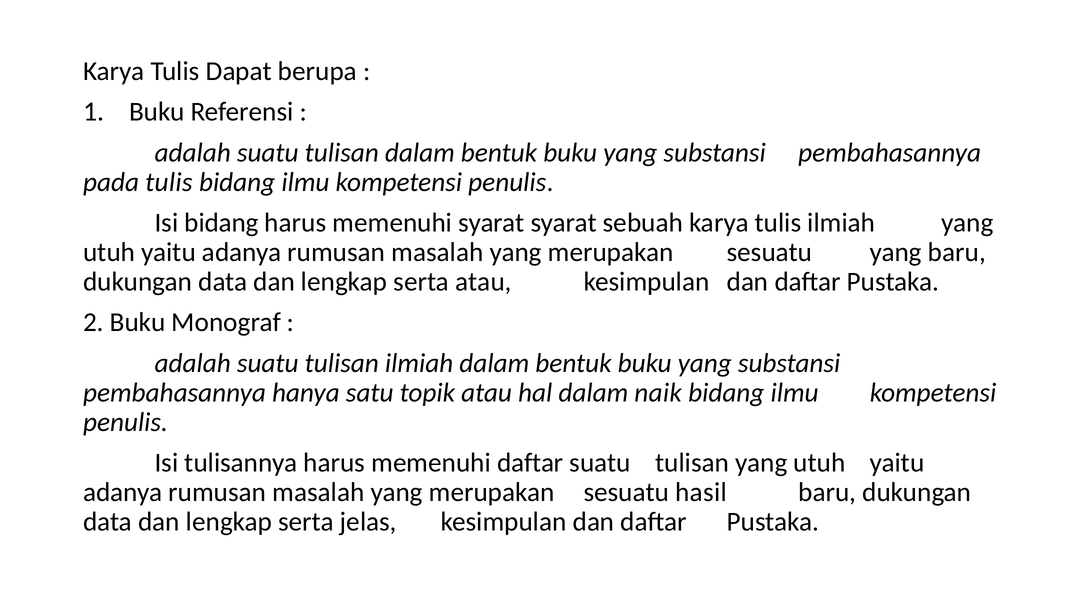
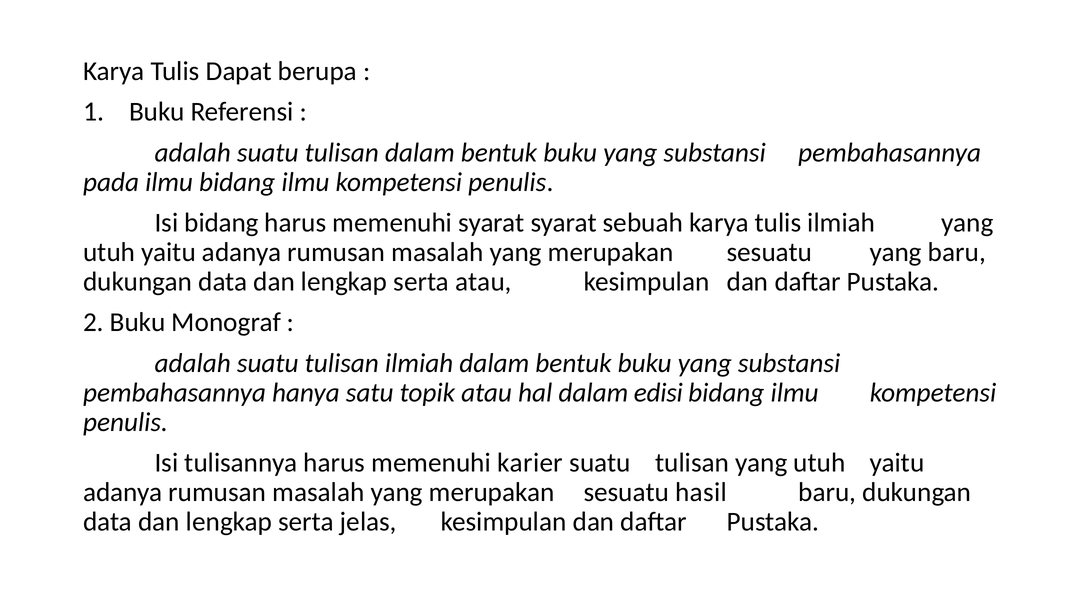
pada tulis: tulis -> ilmu (169, 182)
naik: naik -> edisi (658, 393)
memenuhi daftar: daftar -> karier (530, 463)
